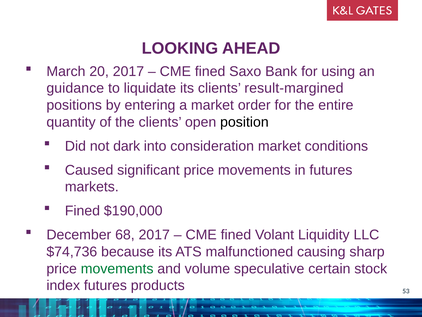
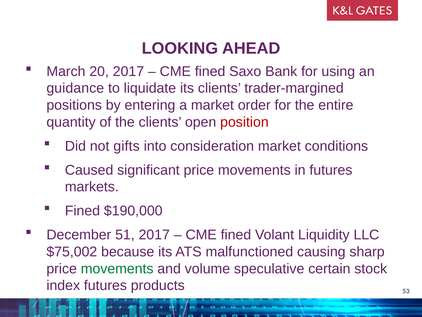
result-margined: result-margined -> trader-margined (294, 88)
position colour: black -> red (244, 122)
dark: dark -> gifts (127, 146)
68: 68 -> 51 (125, 235)
$74,736: $74,736 -> $75,002 (72, 251)
